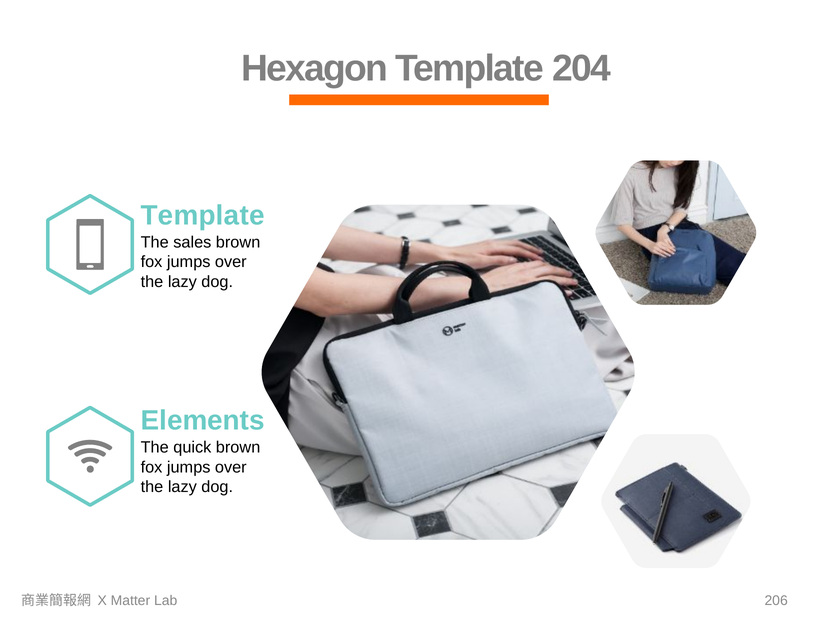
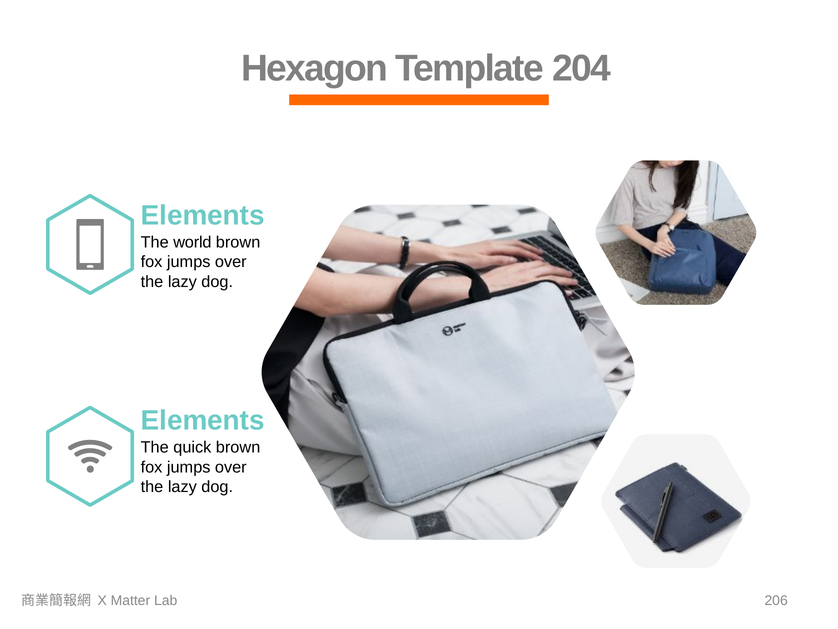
Template: Template -> Elements (203, 215)
sales: sales -> world (192, 242)
